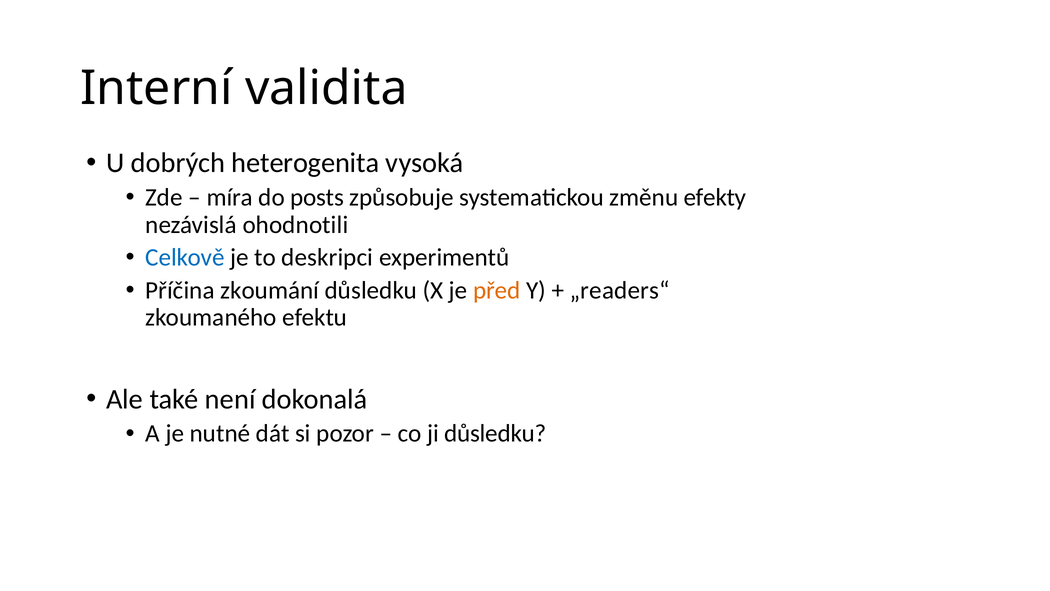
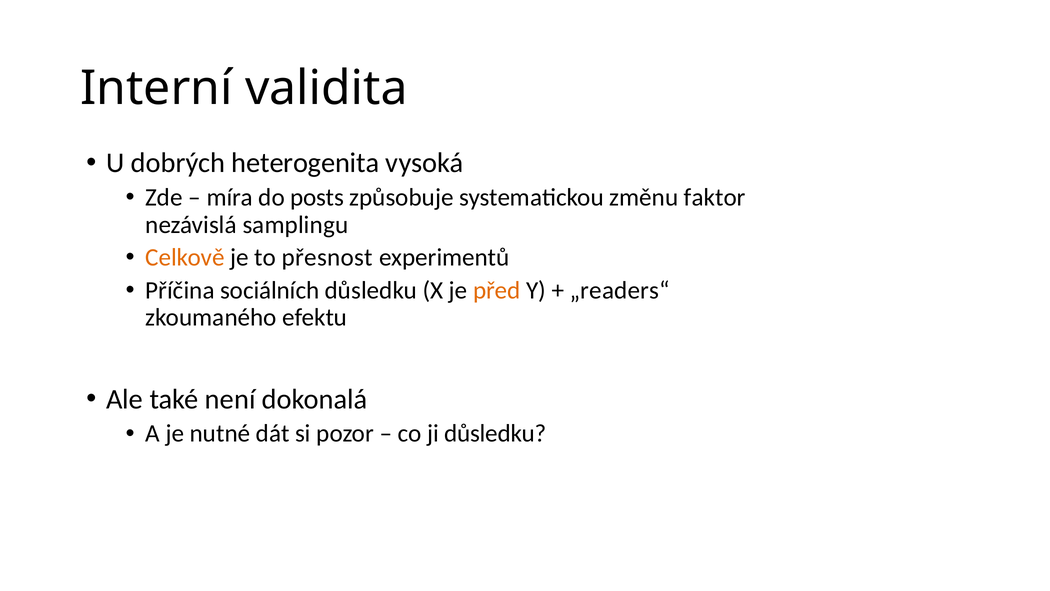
efekty: efekty -> faktor (715, 198)
ohodnotili: ohodnotili -> samplingu (295, 225)
Celkově colour: blue -> orange (185, 257)
deskripci: deskripci -> přesnost (327, 257)
zkoumání: zkoumání -> sociálních (270, 290)
